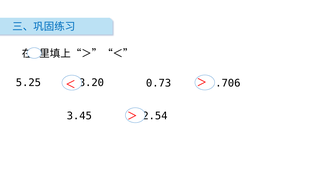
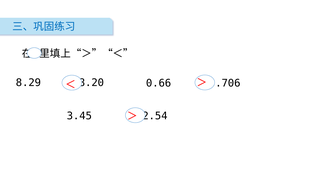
5.25: 5.25 -> 8.29 (28, 83)
0.73: 0.73 -> 0.66 (159, 83)
